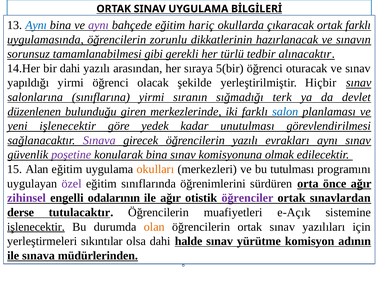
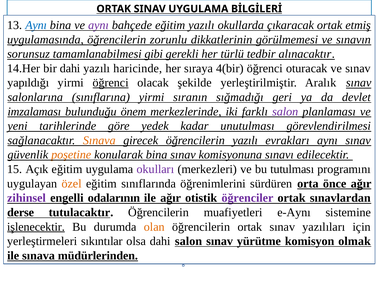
eğitim hariç: hariç -> yazılı (201, 25)
ortak farklı: farklı -> etmiş (358, 25)
hazırlanacak: hazırlanacak -> görülmemesi (287, 40)
arasından: arasından -> haricinde (138, 68)
5(bir: 5(bir -> 4(bir (230, 68)
öğrenci underline: none -> present (111, 83)
Hiçbir: Hiçbir -> Aralık (321, 83)
terk: terk -> geri (282, 97)
düzenlenen: düzenlenen -> imzalaması (34, 112)
giren: giren -> önem (134, 112)
salon colour: blue -> purple (285, 112)
yeni işlenecektir: işlenecektir -> tarihlerinde (68, 126)
Sınava colour: purple -> orange (99, 140)
poşetine colour: purple -> orange (71, 155)
olmak: olmak -> sınavı (279, 155)
Alan: Alan -> Açık (37, 169)
okulları colour: orange -> purple (155, 169)
özel colour: purple -> orange (72, 184)
e-Açık: e-Açık -> e-Aynı (294, 212)
dahi halde: halde -> salon (188, 241)
adının: adının -> olmak (355, 241)
